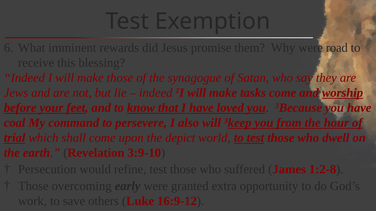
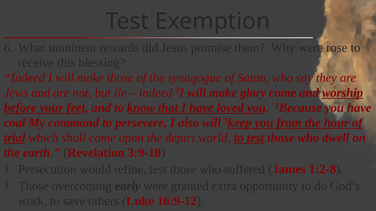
road: road -> rose (337, 48)
tasks: tasks -> glory (253, 93)
